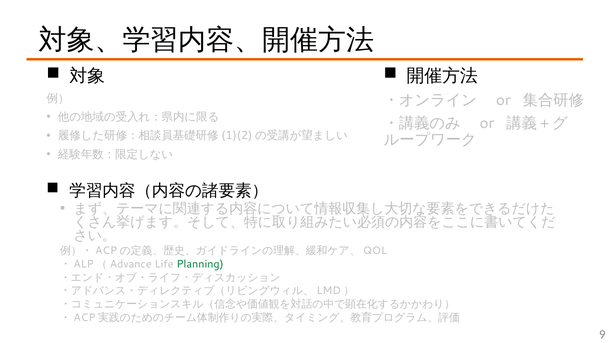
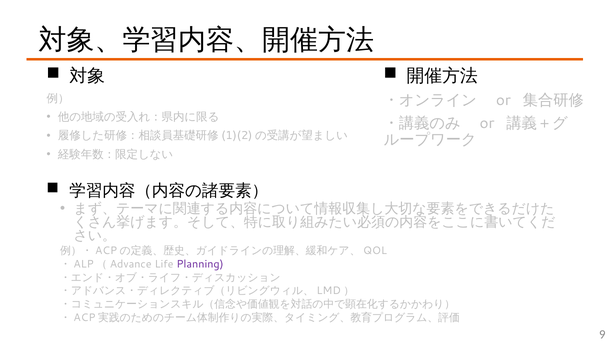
Planning colour: green -> purple (200, 264)
